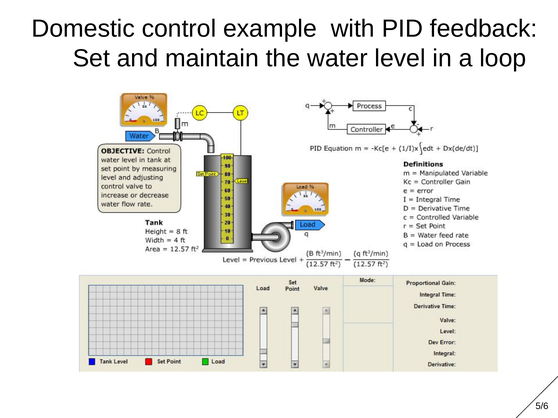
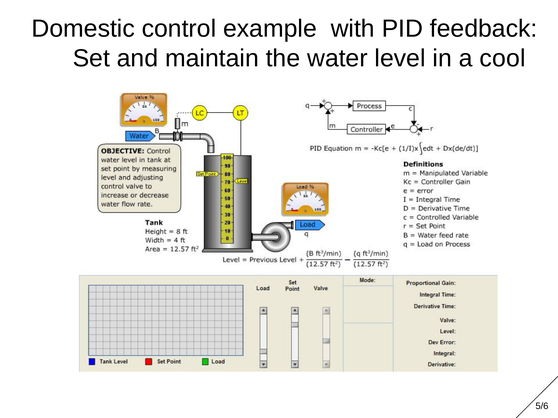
loop: loop -> cool (503, 58)
